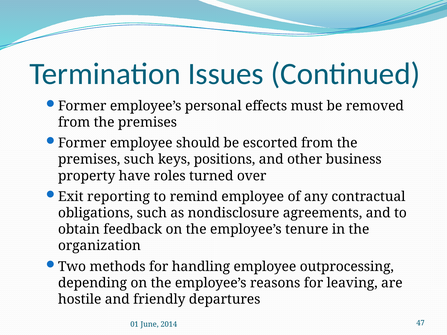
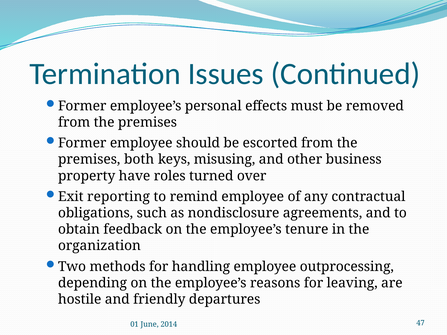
premises such: such -> both (139, 160)
positions: positions -> misusing (225, 160)
